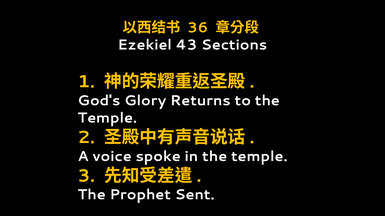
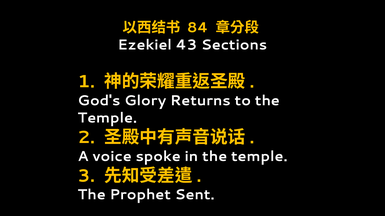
36: 36 -> 84 (198, 28)
